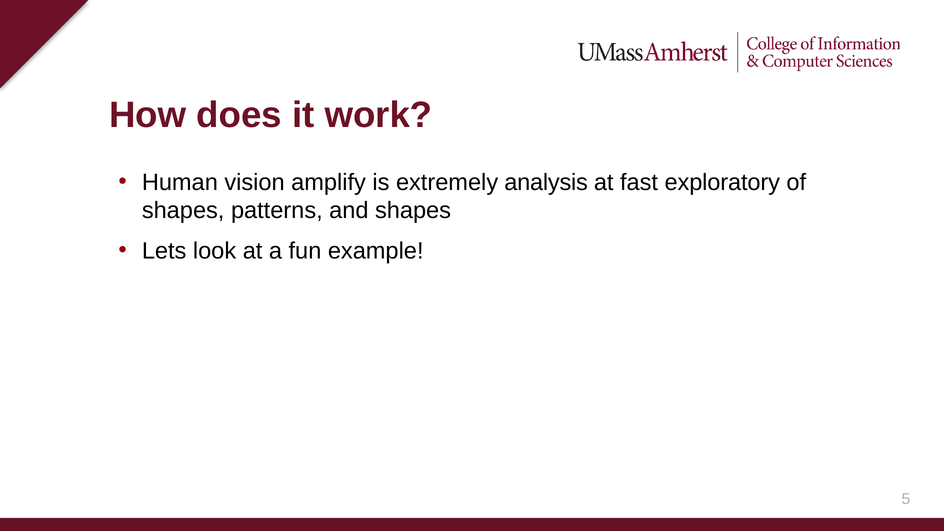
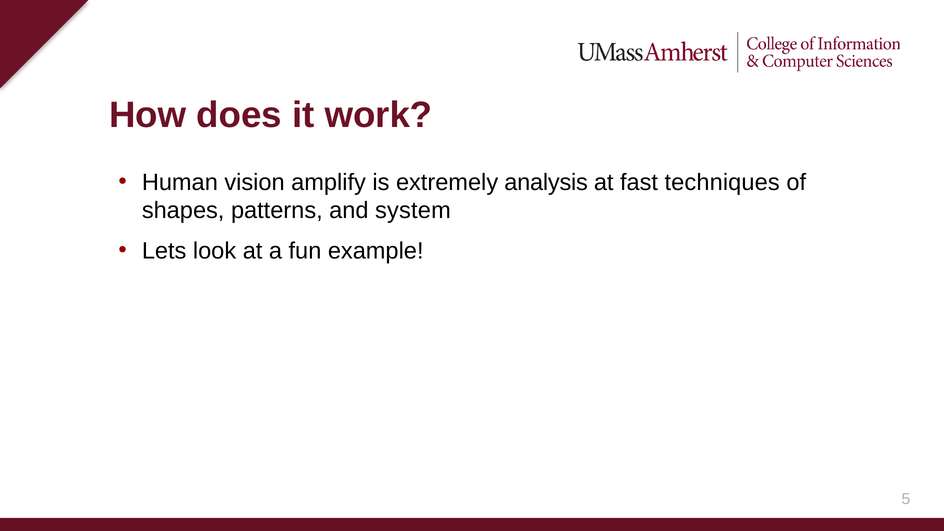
exploratory: exploratory -> techniques (722, 182)
and shapes: shapes -> system (413, 211)
